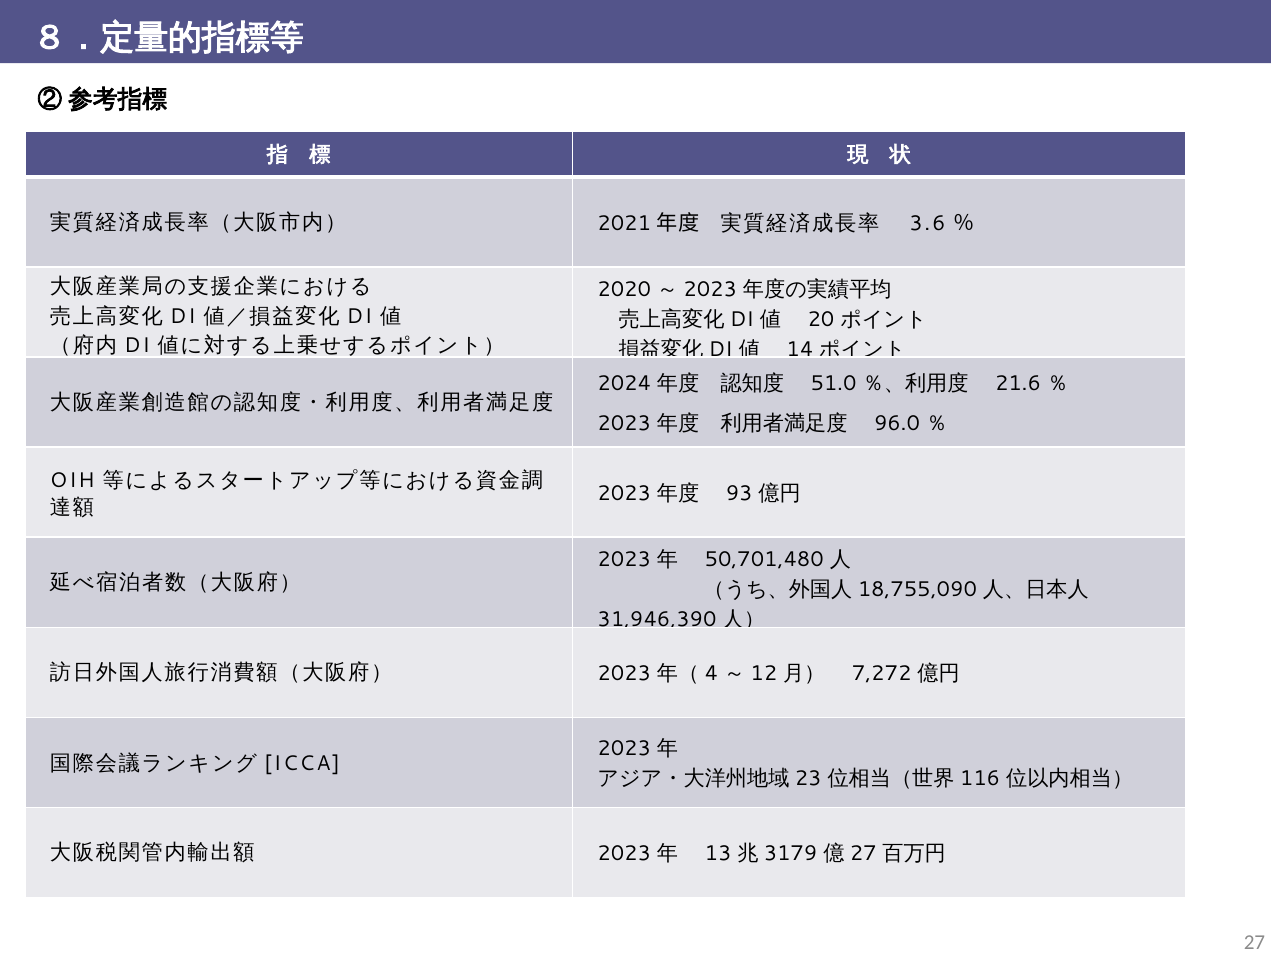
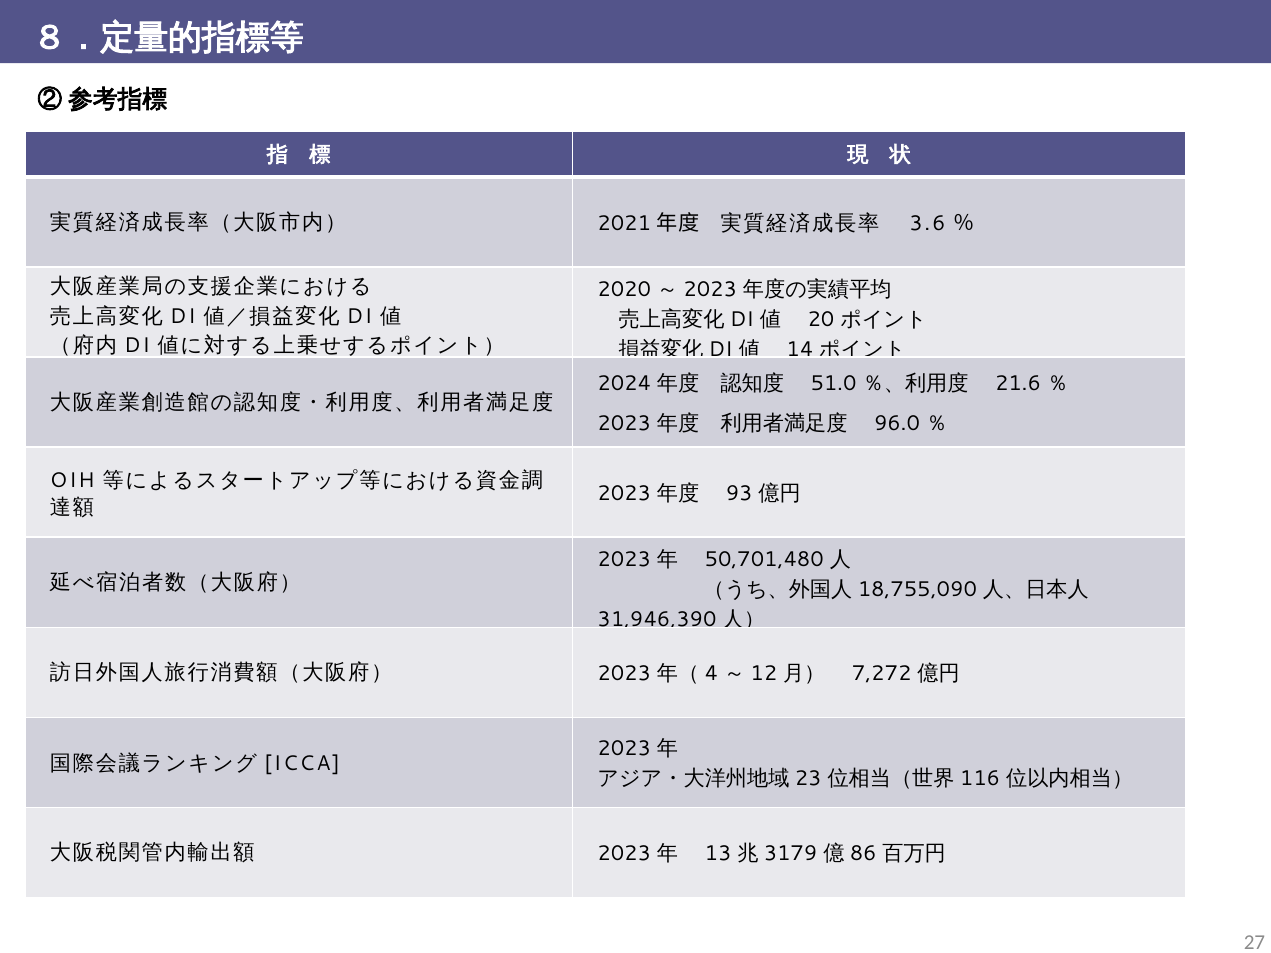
27: 27 -> 86 (863, 854)
